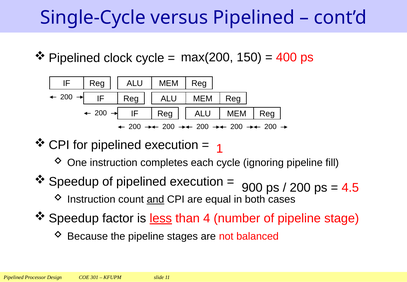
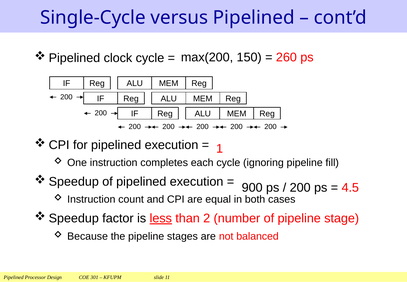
400: 400 -> 260 (286, 57)
and underline: present -> none (155, 199)
4: 4 -> 2 (207, 218)
